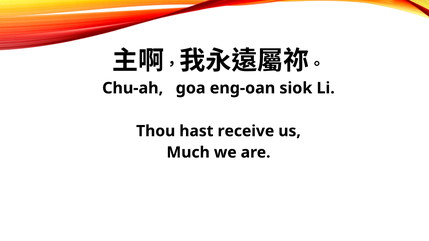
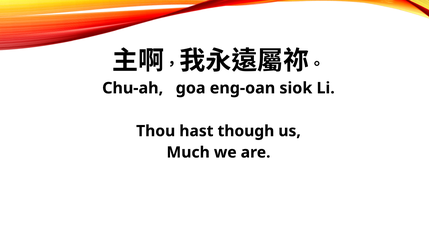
receive: receive -> though (246, 131)
